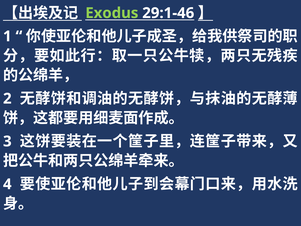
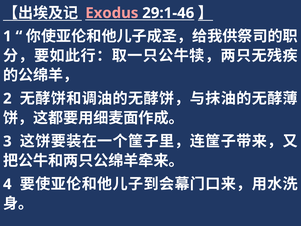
Exodus colour: light green -> pink (112, 13)
